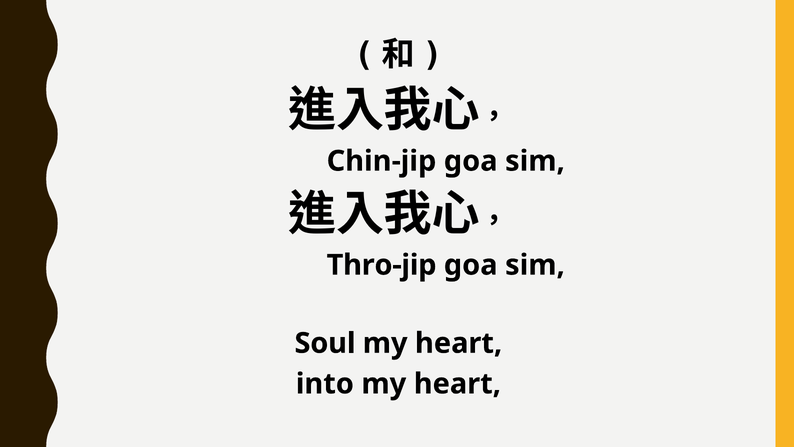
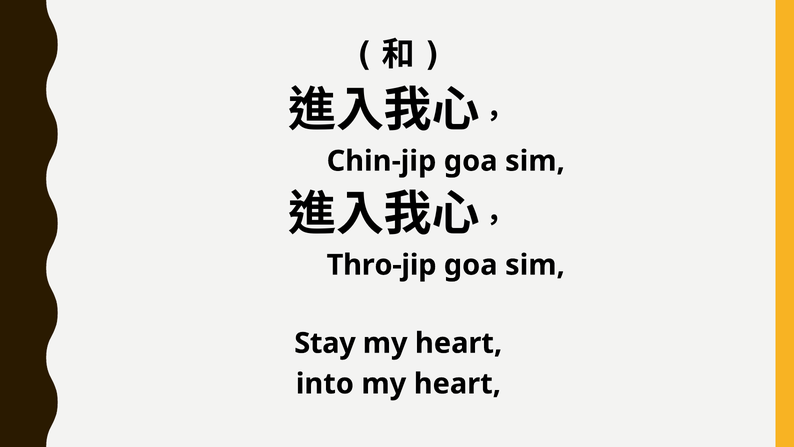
Soul: Soul -> Stay (325, 343)
